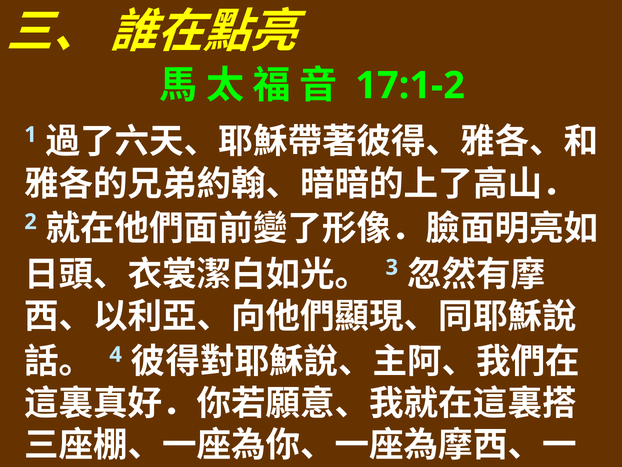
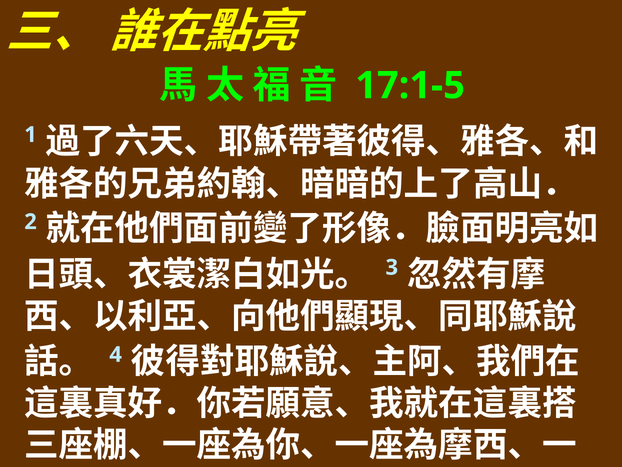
17:1-2: 17:1-2 -> 17:1-5 (410, 86)
